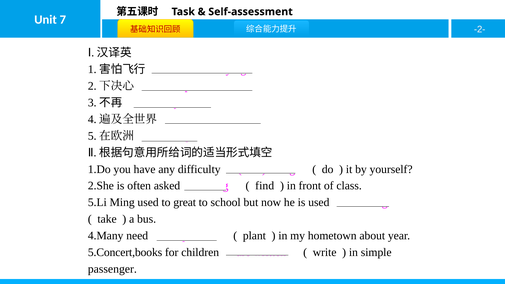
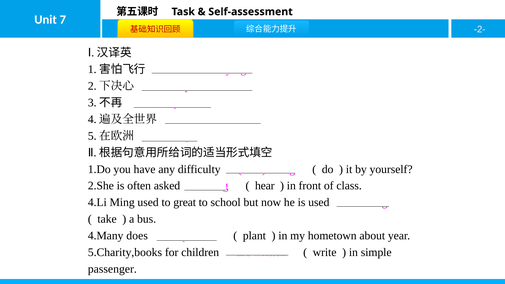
find: find -> hear (265, 186)
5.Li: 5.Li -> 4.Li (97, 203)
need: need -> does (137, 236)
5.Concert,books: 5.Concert,books -> 5.Charity,books (125, 253)
